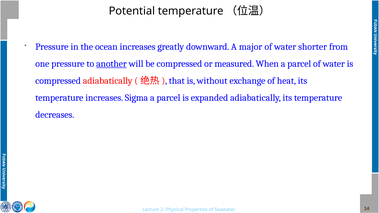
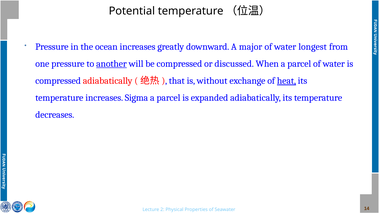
shorter: shorter -> longest (313, 47)
measured: measured -> discussed (234, 64)
heat underline: none -> present (286, 81)
